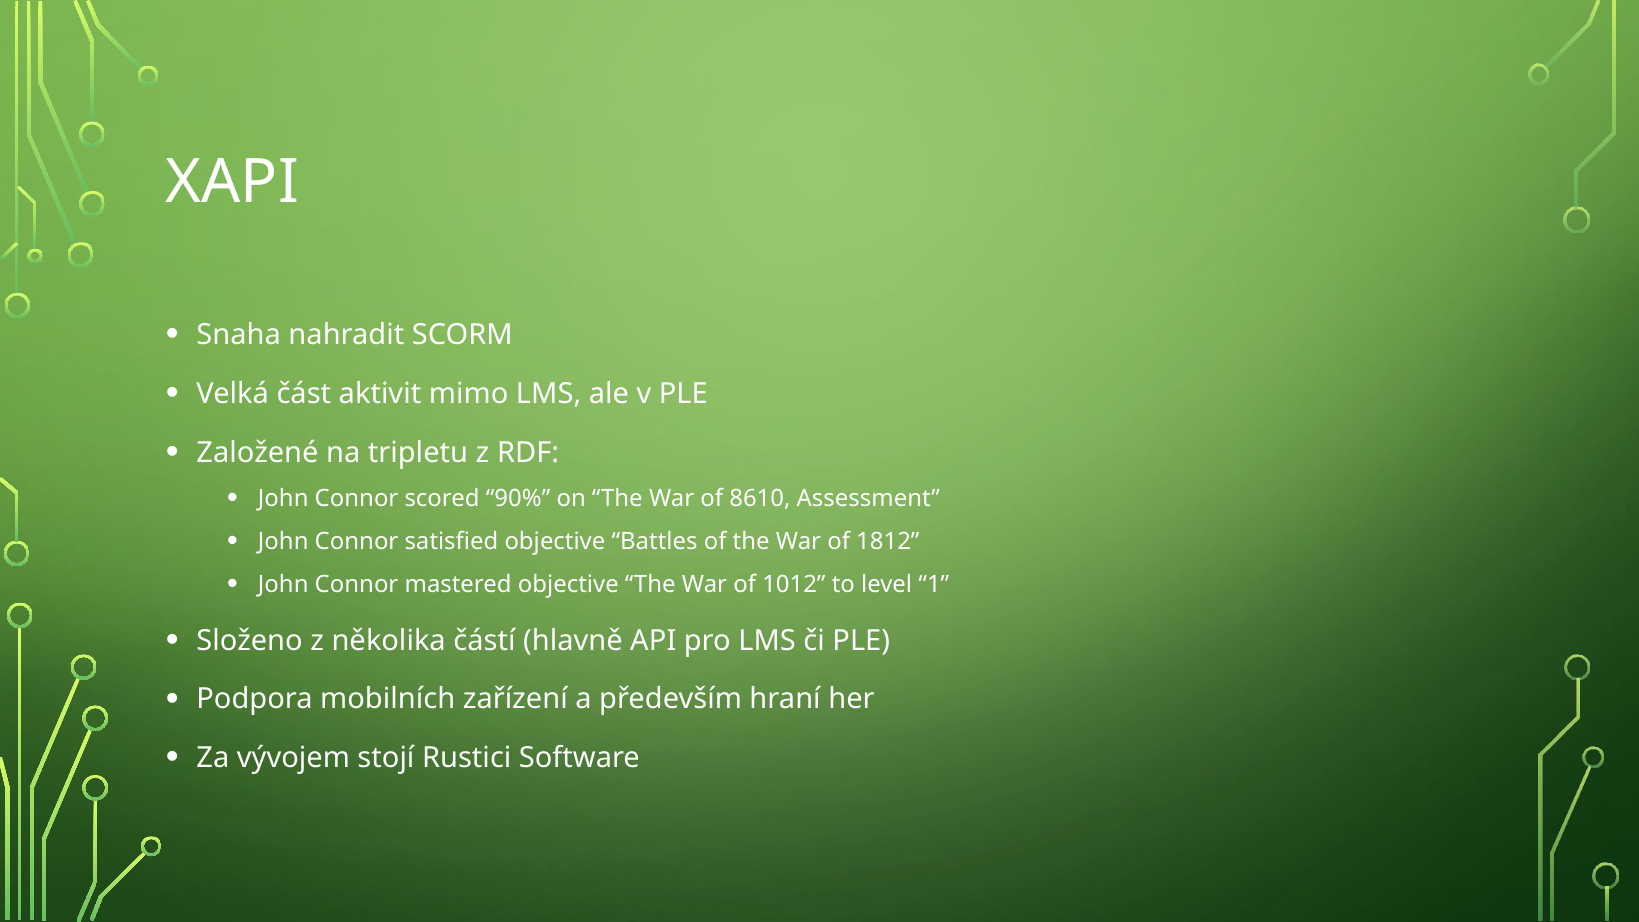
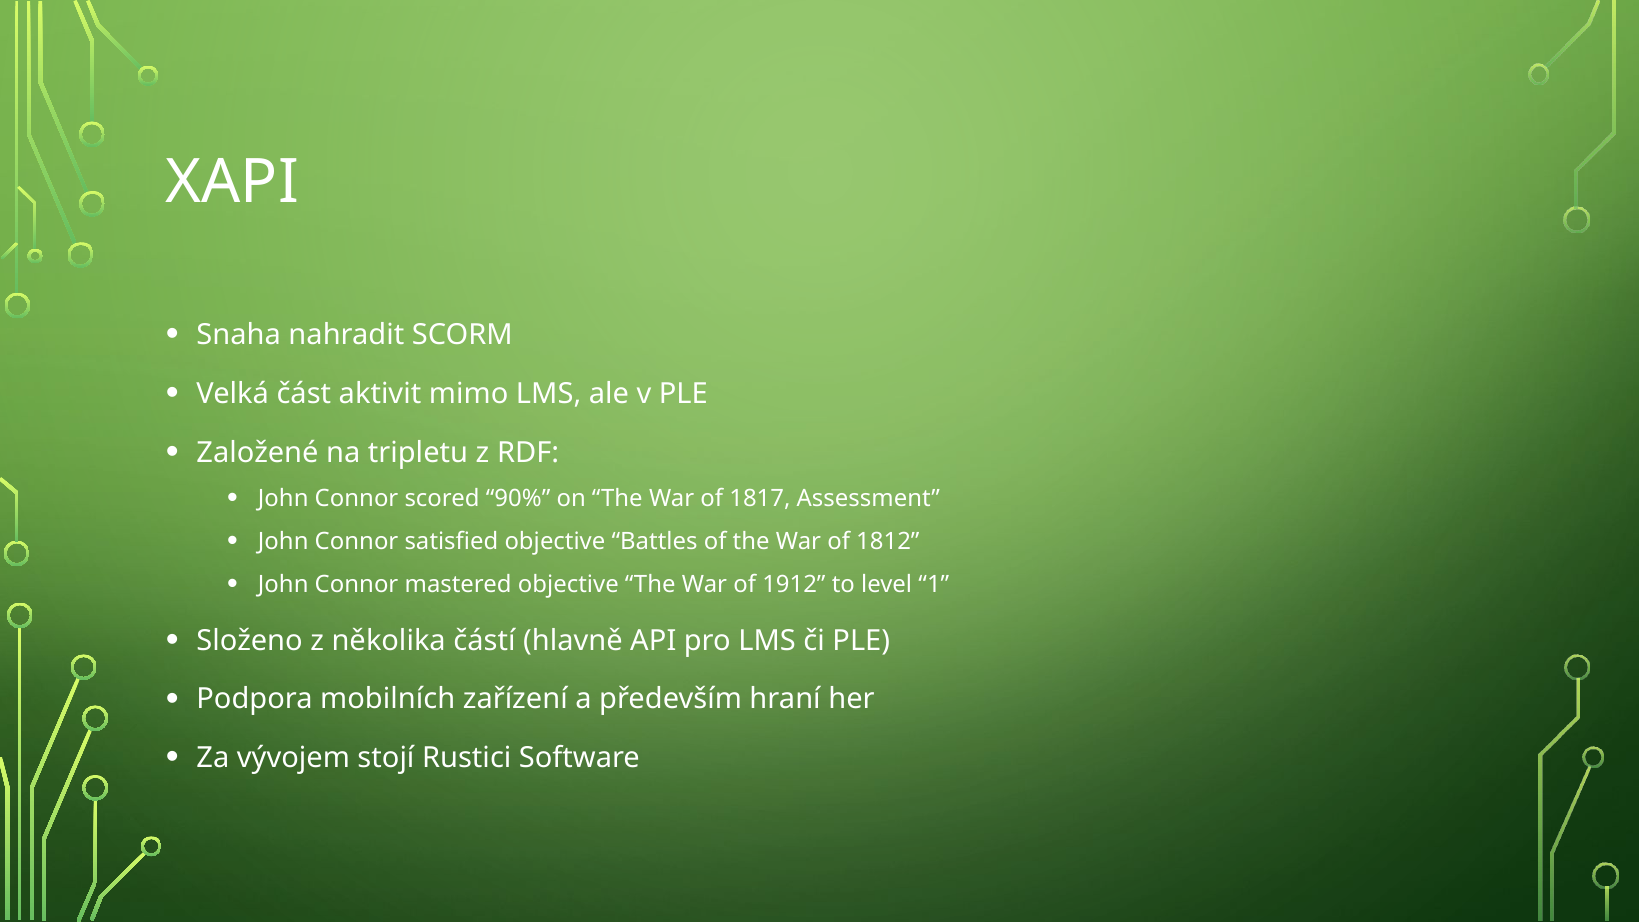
8610: 8610 -> 1817 (760, 498)
1012: 1012 -> 1912 (794, 584)
